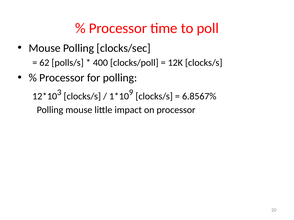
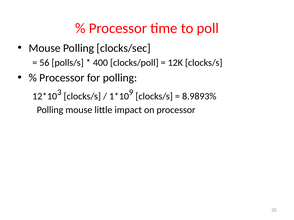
62: 62 -> 56 (44, 63)
6.8567%: 6.8567% -> 8.9893% (199, 96)
